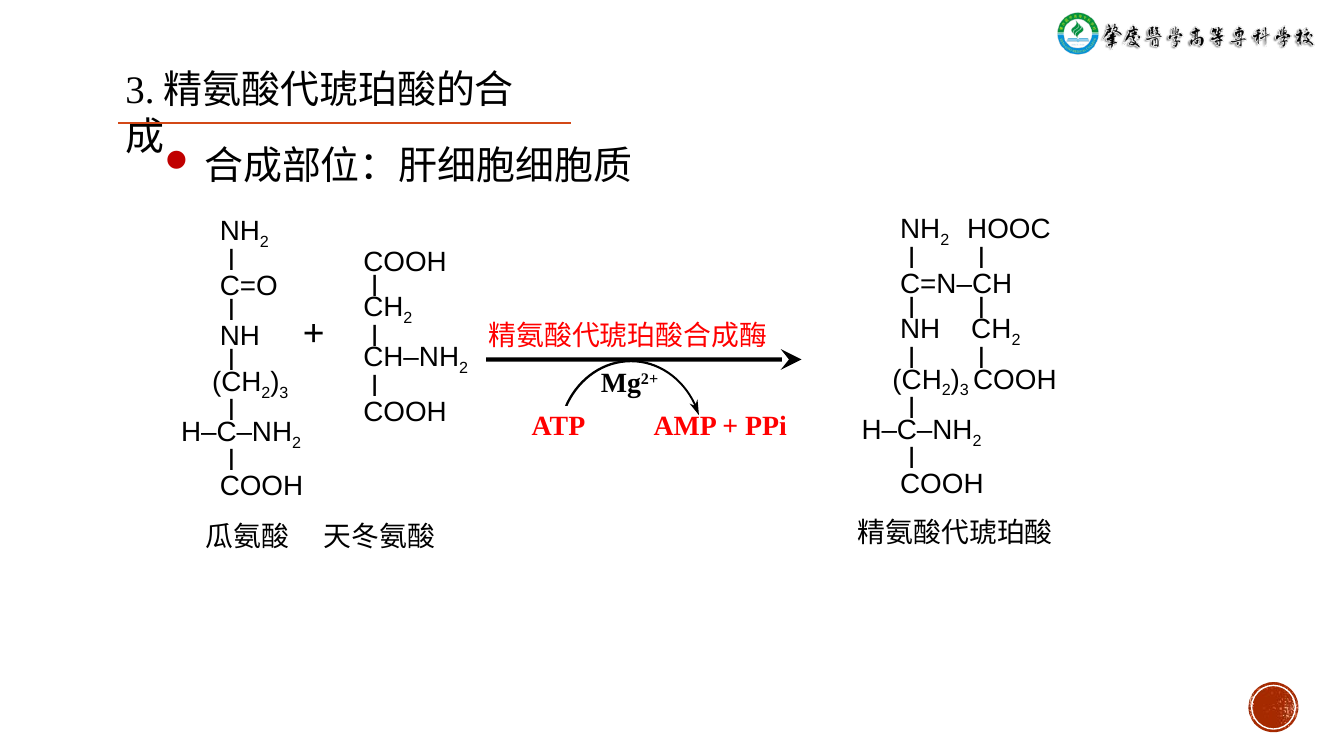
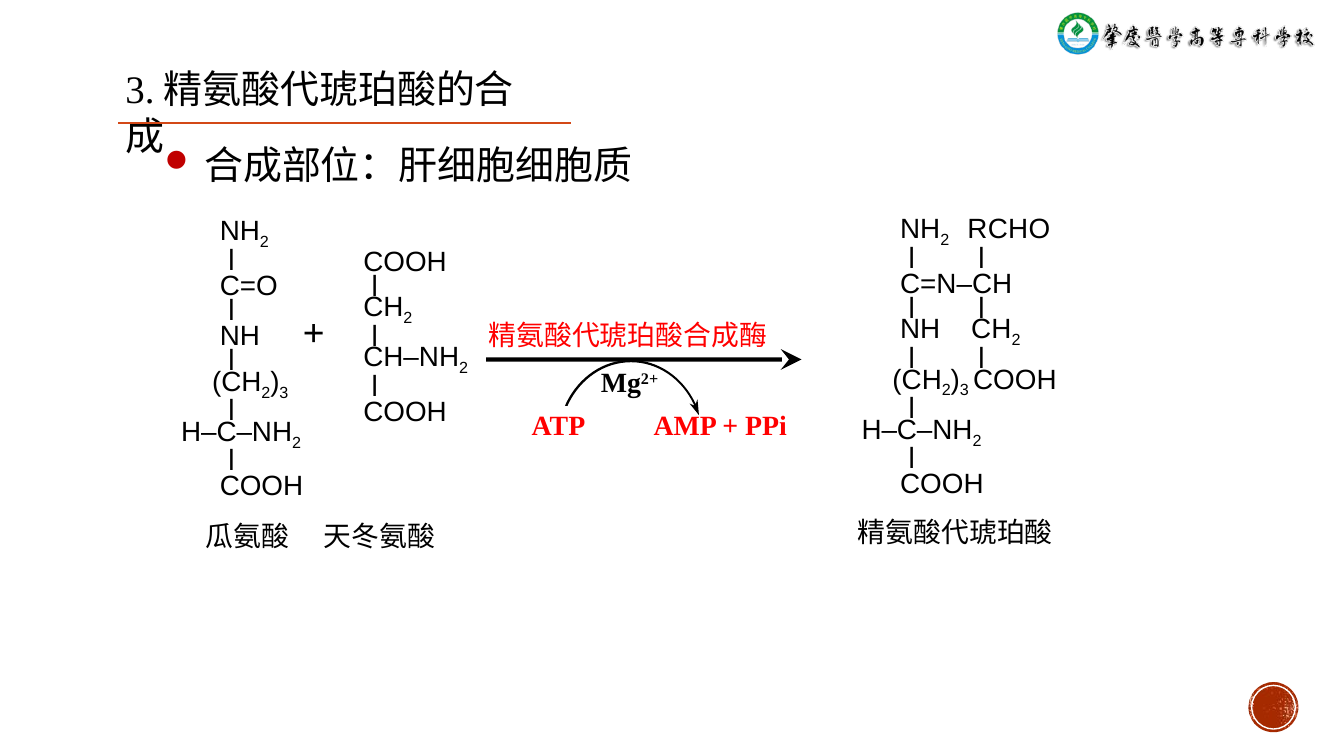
HOOC: HOOC -> RCHO (1009, 230)
